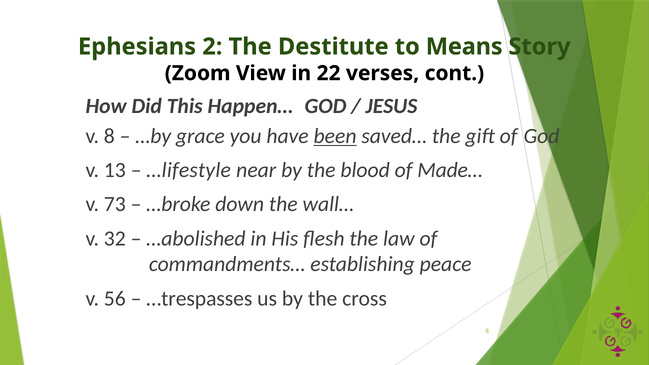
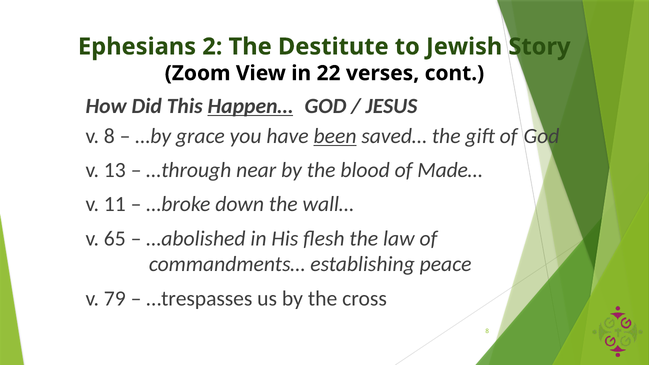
Means: Means -> Jewish (464, 47)
Happen… underline: none -> present (250, 106)
…lifestyle: …lifestyle -> …through (189, 170)
73: 73 -> 11 (115, 204)
32: 32 -> 65 (115, 238)
56: 56 -> 79 (115, 298)
